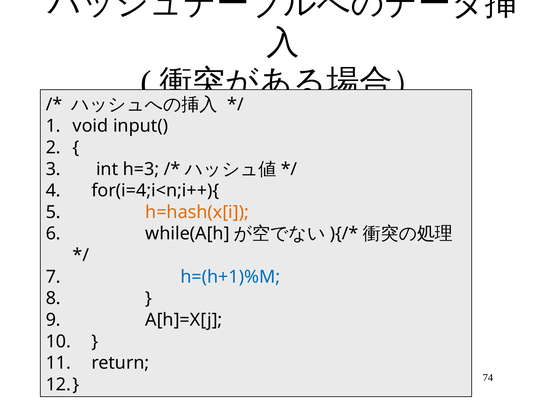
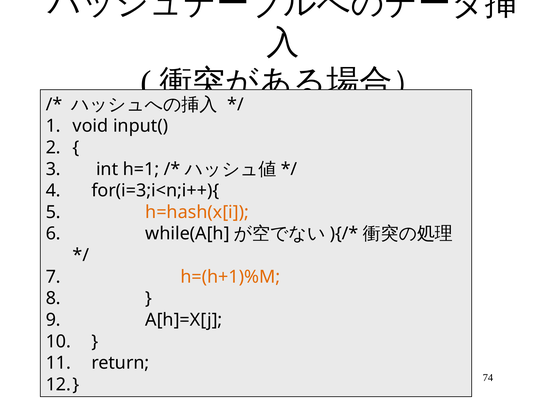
h=3: h=3 -> h=1 (141, 169)
for(i=4;i<n;i++){: for(i=4;i<n;i++){ -> for(i=3;i<n;i++){ (155, 191)
h=(h+1)%M colour: blue -> orange (230, 277)
